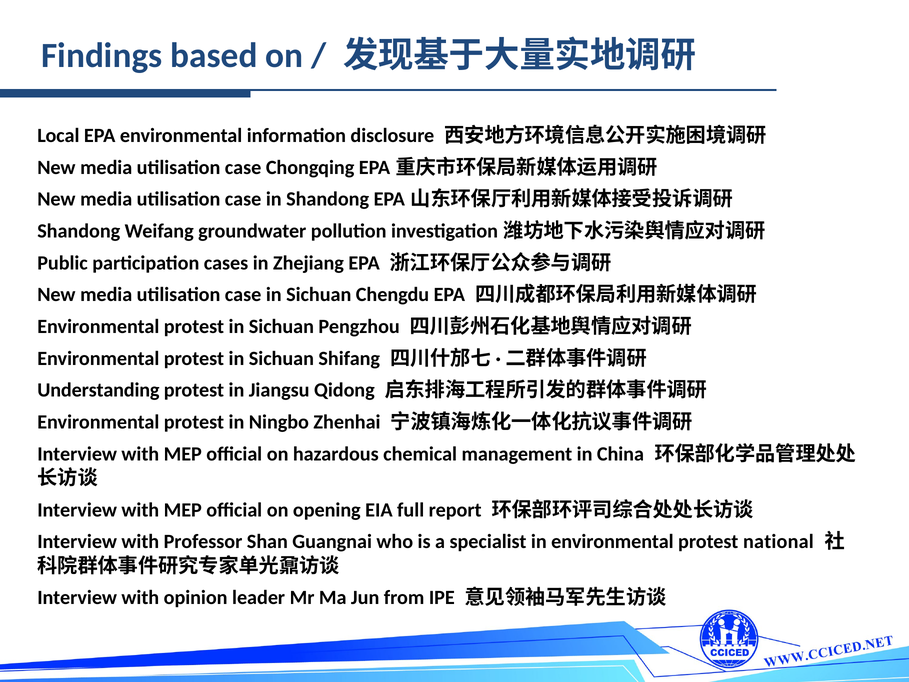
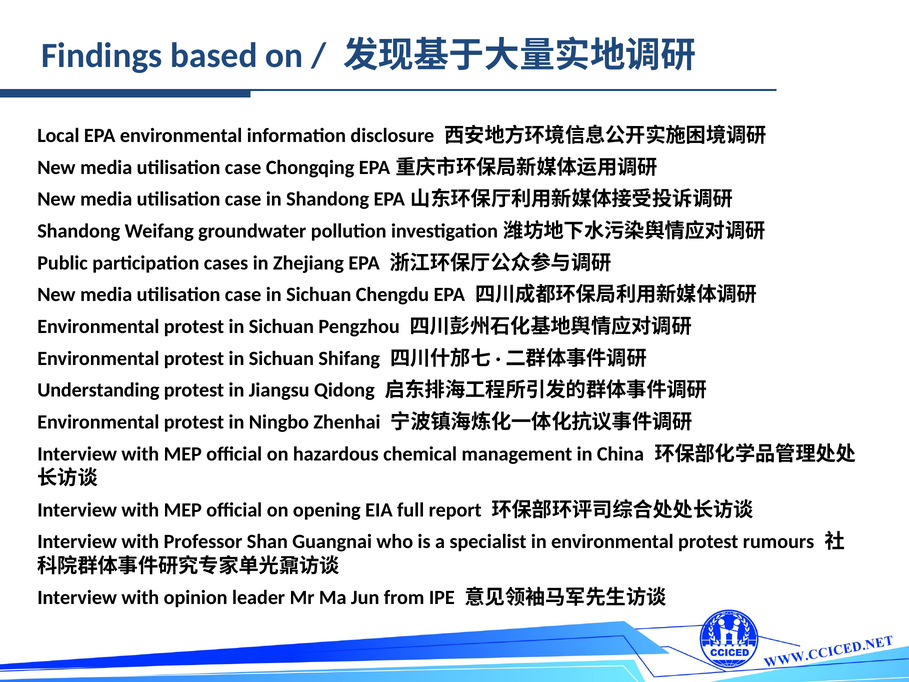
national: national -> rumours (779, 542)
